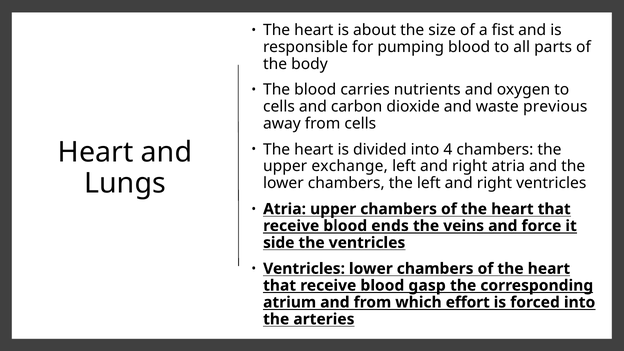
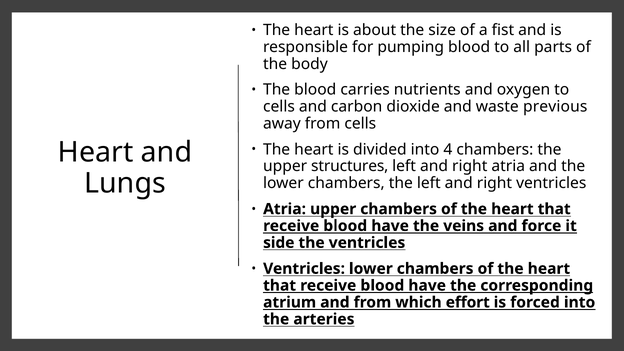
exchange: exchange -> structures (350, 166)
ends: ends -> have (390, 226)
gasp: gasp -> have (427, 286)
